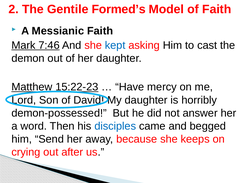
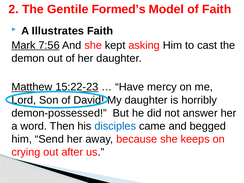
Messianic: Messianic -> Illustrates (58, 31)
7:46: 7:46 -> 7:56 (49, 45)
kept colour: blue -> black (115, 45)
